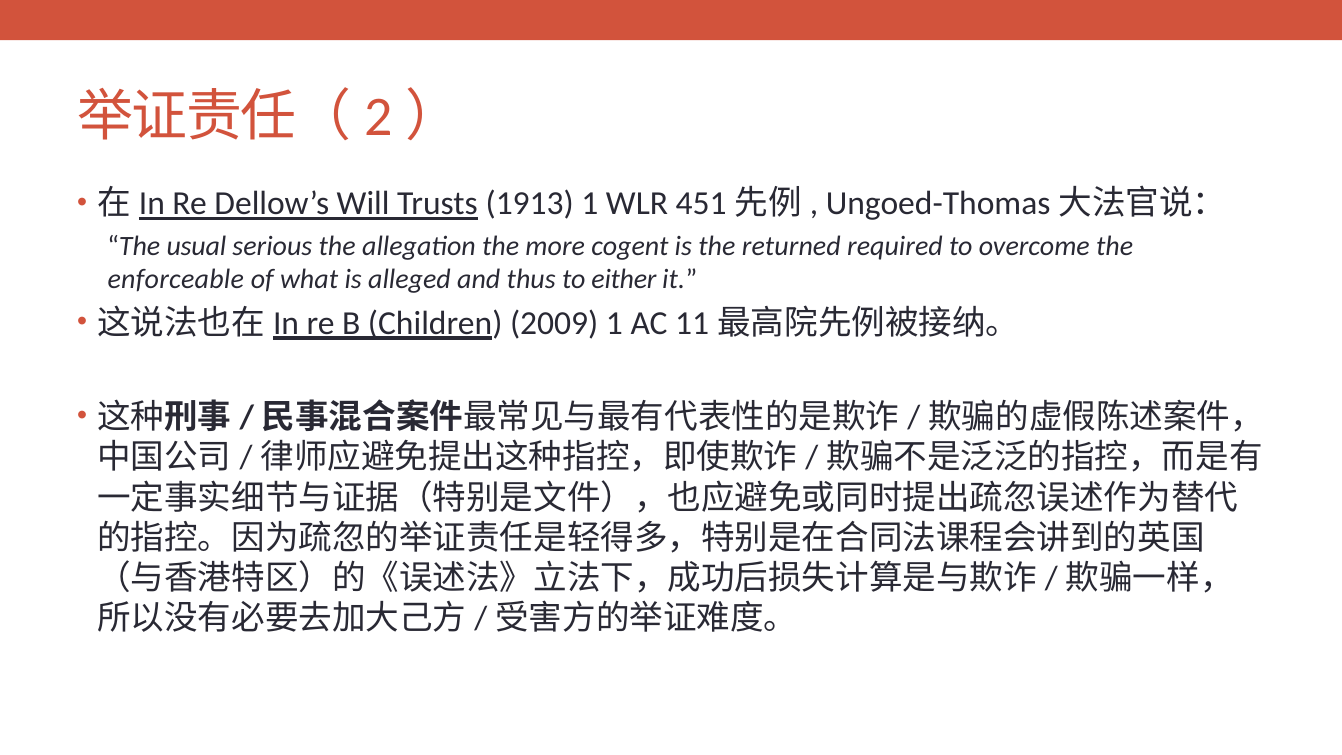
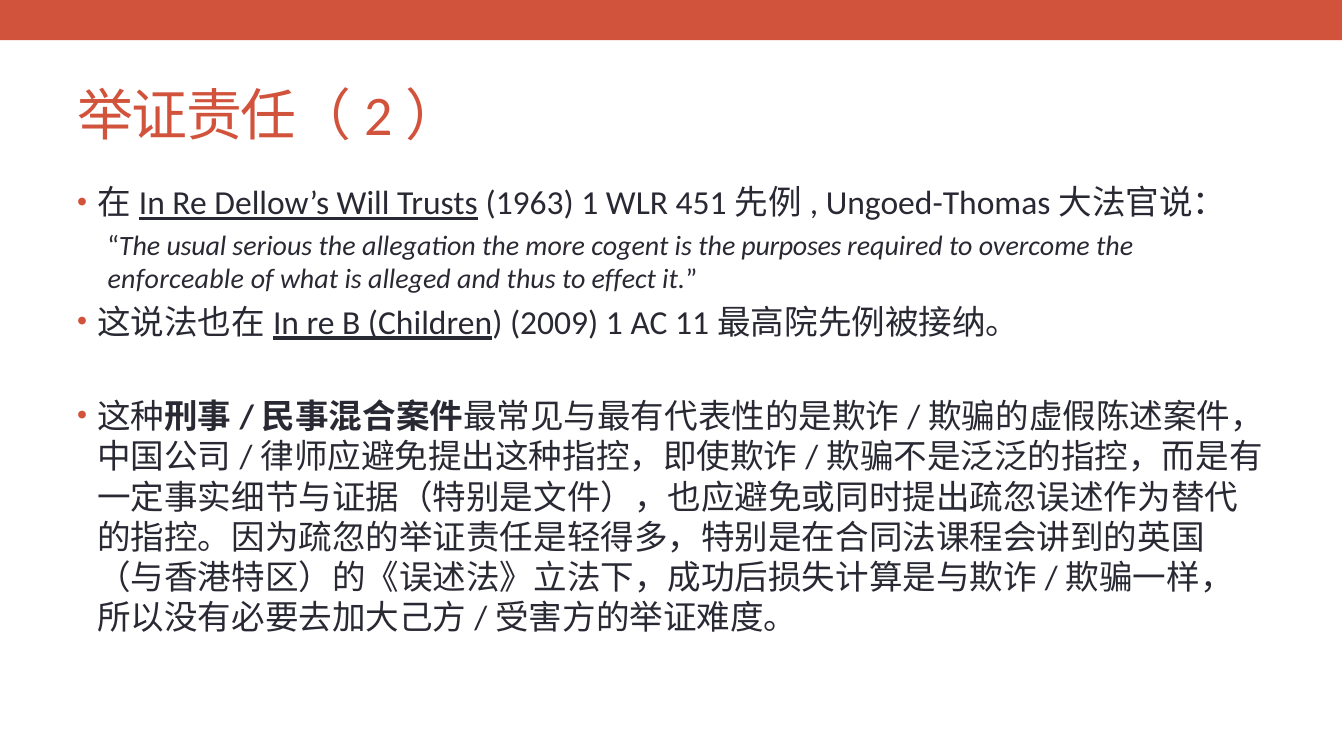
1913: 1913 -> 1963 (530, 204)
returned: returned -> purposes (792, 246)
either: either -> effect (624, 279)
